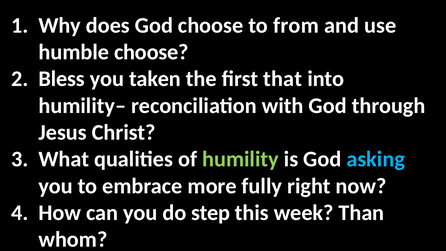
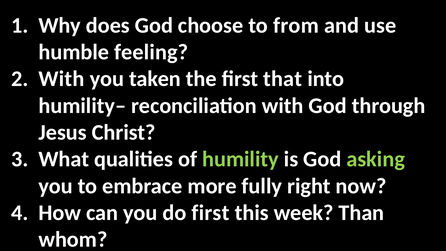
humble choose: choose -> feeling (151, 52)
Bless: Bless -> With (61, 79)
asking colour: light blue -> light green (376, 159)
do step: step -> first (210, 213)
